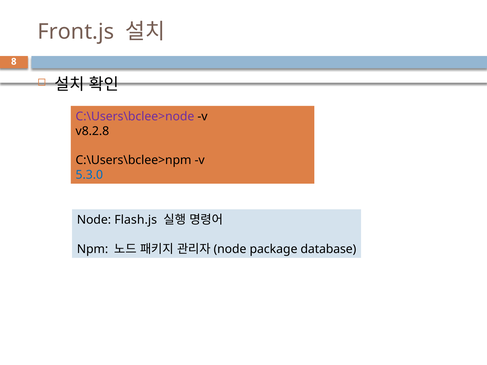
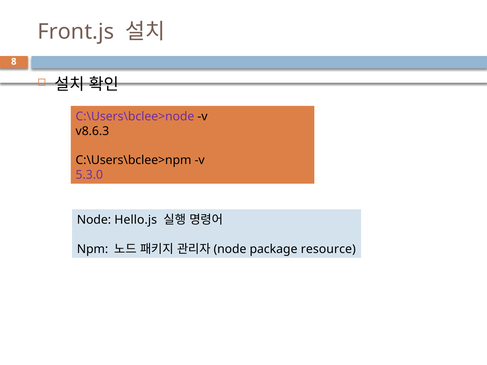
v8.2.8: v8.2.8 -> v8.6.3 (92, 131)
5.3.0 colour: blue -> purple (89, 175)
Flash.js: Flash.js -> Hello.js (136, 220)
database: database -> resource (328, 249)
